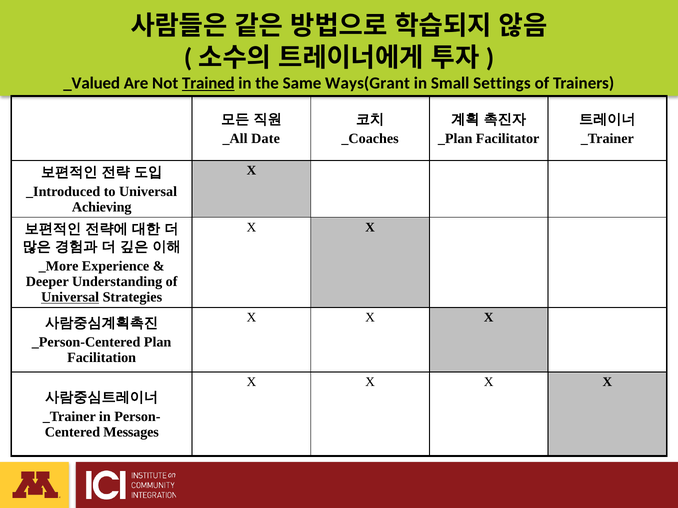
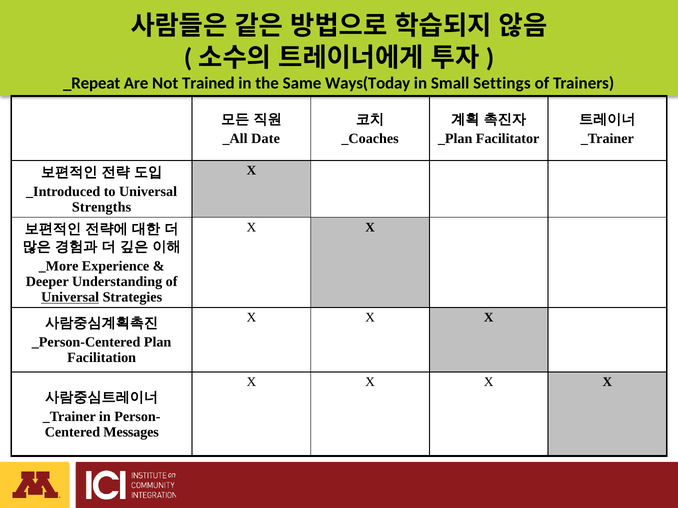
_Valued: _Valued -> _Repeat (92, 83)
Trained underline: present -> none (208, 83)
Ways(Grant: Ways(Grant -> Ways(Today (368, 83)
Achieving: Achieving -> Strengths (102, 207)
